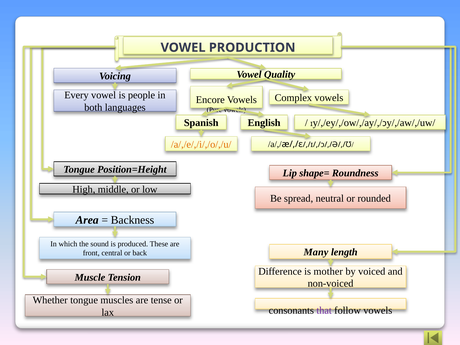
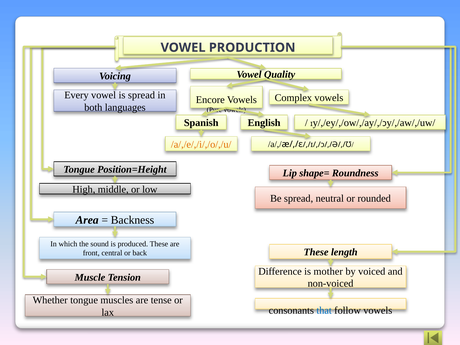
is people: people -> spread (141, 95)
Many: Many -> These (316, 252)
that colour: purple -> blue (324, 310)
